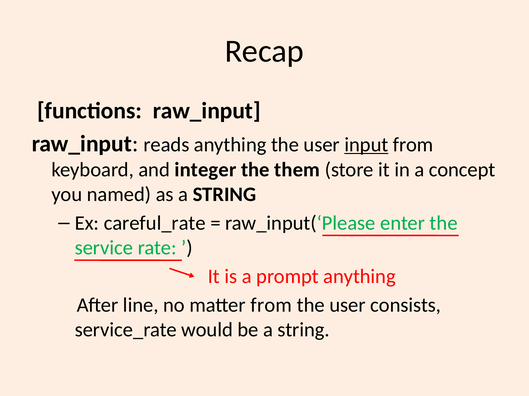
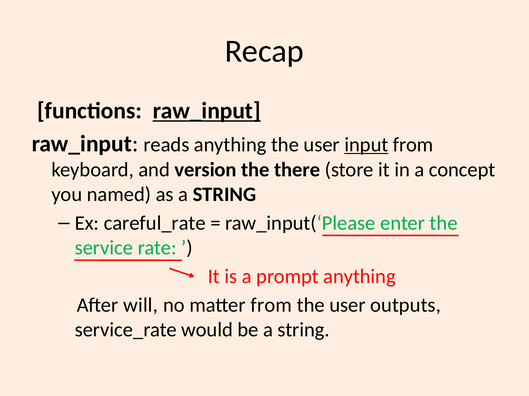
raw_input underline: none -> present (207, 111)
integer: integer -> version (206, 170)
them: them -> there (297, 170)
line: line -> will (141, 306)
consists: consists -> outputs (406, 306)
